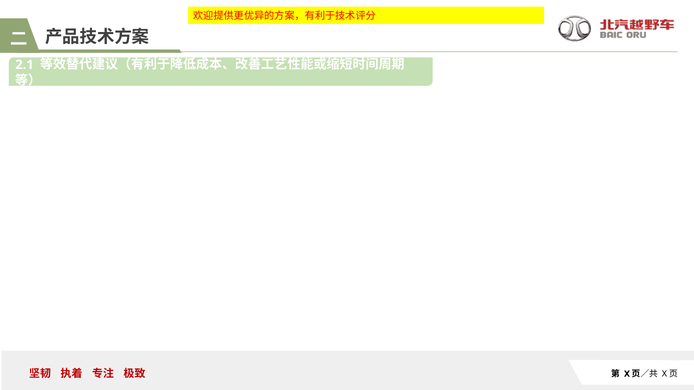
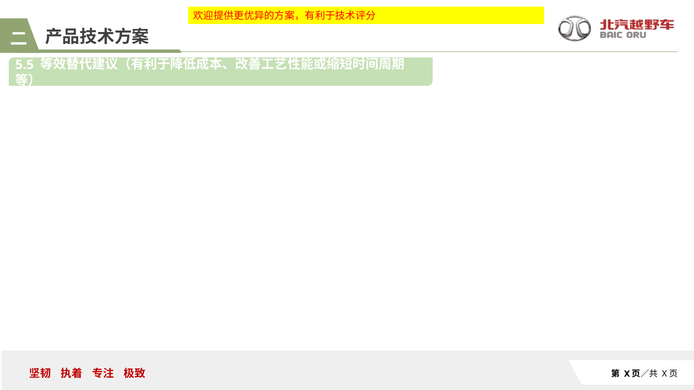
2.1: 2.1 -> 5.5 (25, 65)
